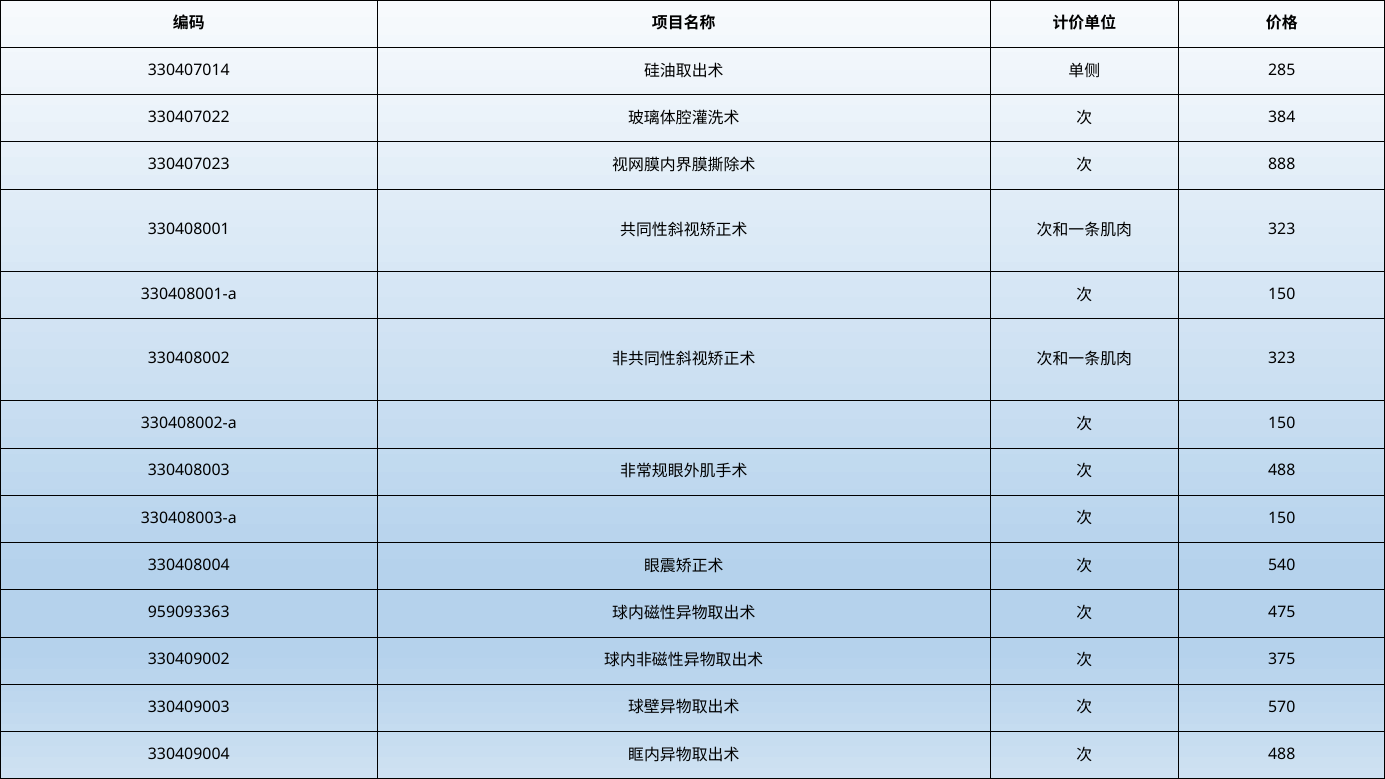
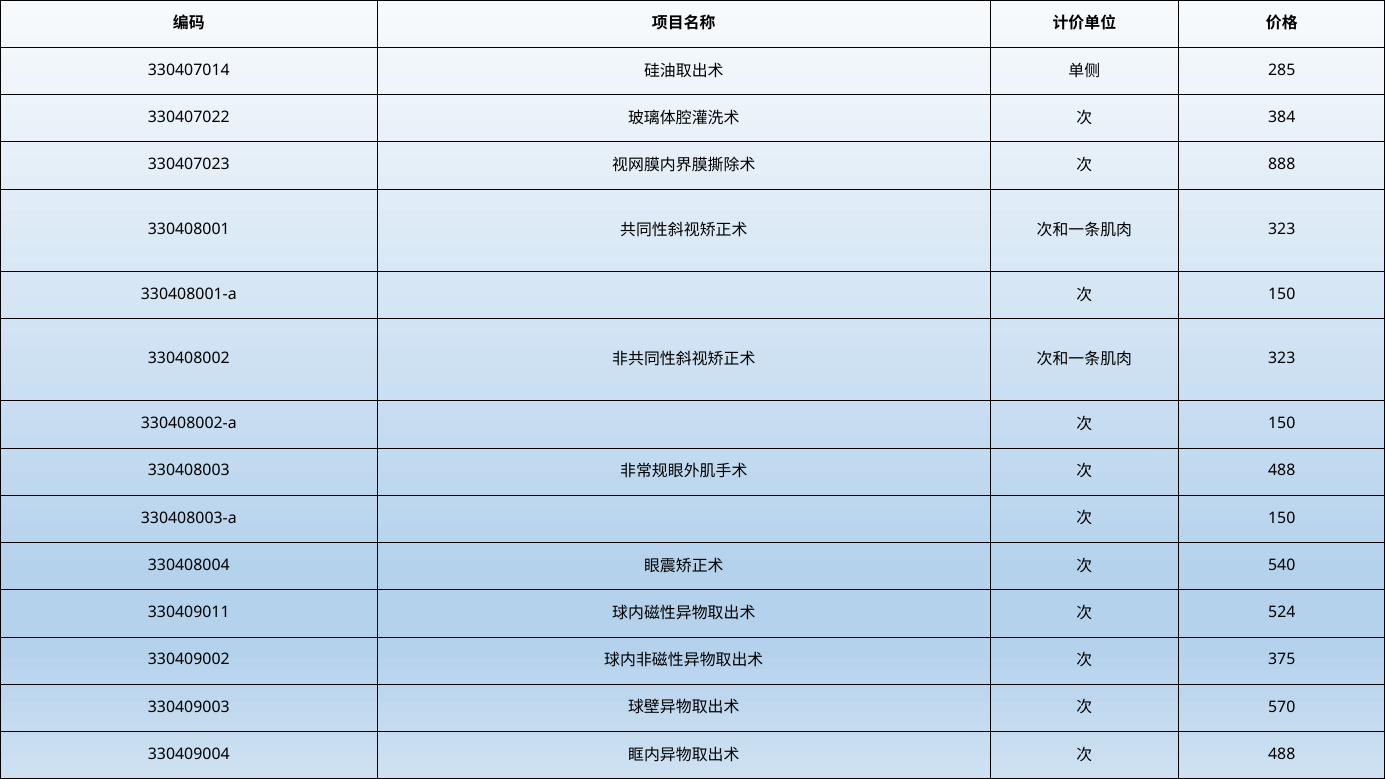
959093363: 959093363 -> 330409011 (189, 612)
475: 475 -> 524 (1282, 612)
